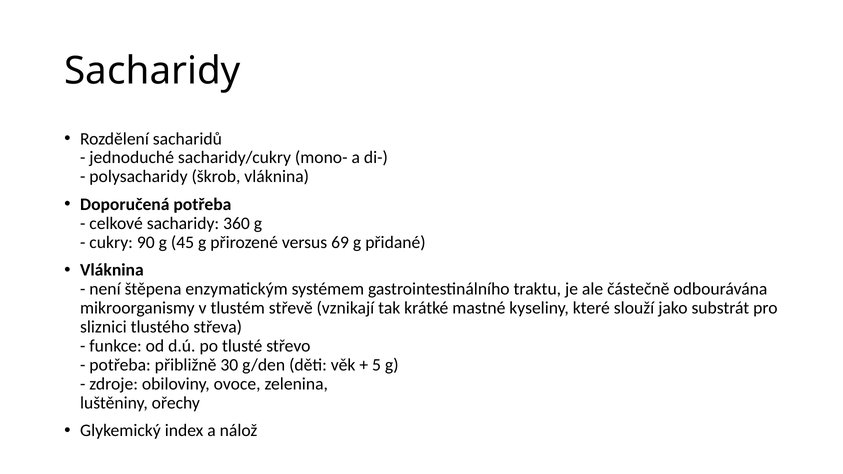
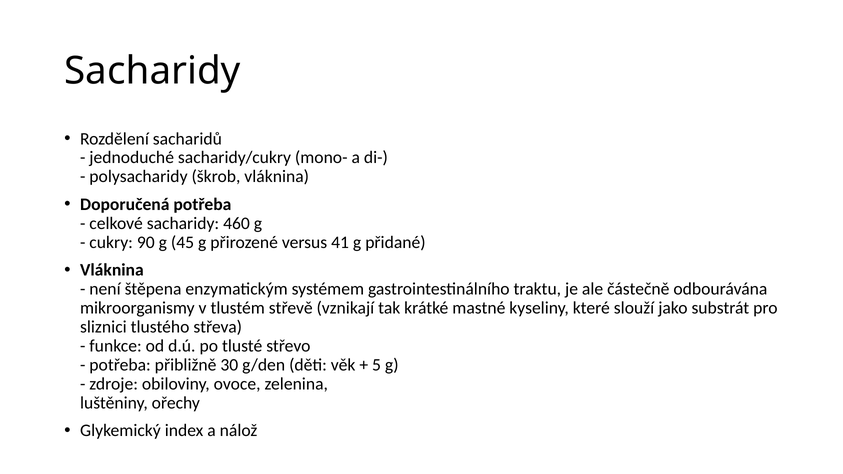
360: 360 -> 460 (237, 223)
69: 69 -> 41 (340, 242)
